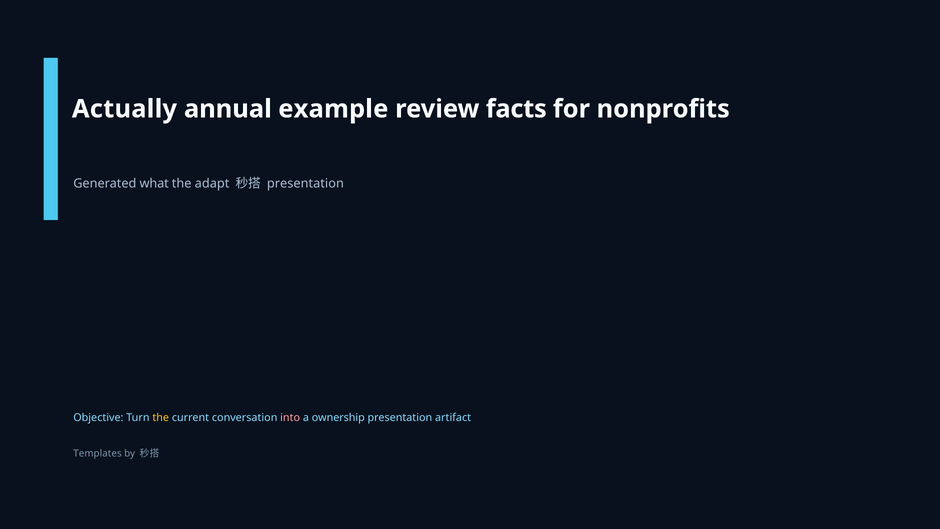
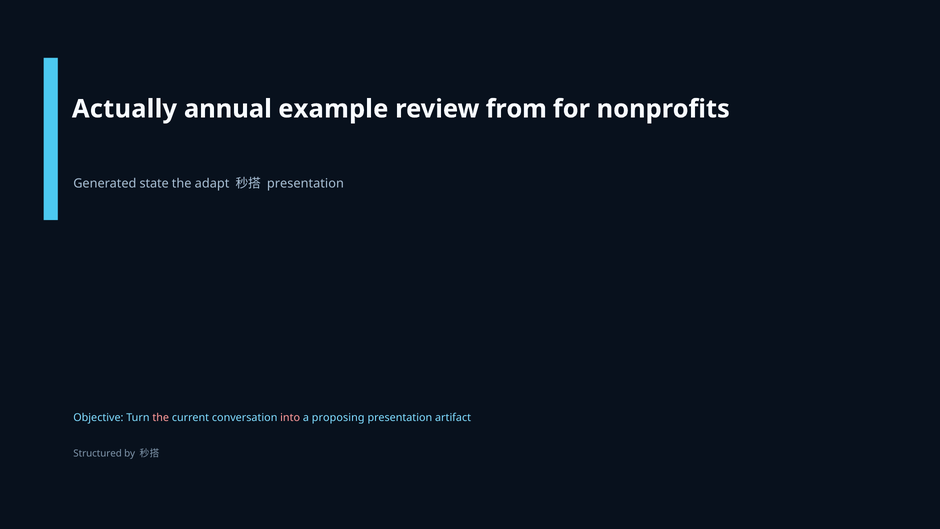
facts: facts -> from (516, 109)
what: what -> state (154, 183)
the colour: yellow -> pink (161, 417)
ownership: ownership -> proposing (338, 417)
Templates: Templates -> Structured (98, 453)
